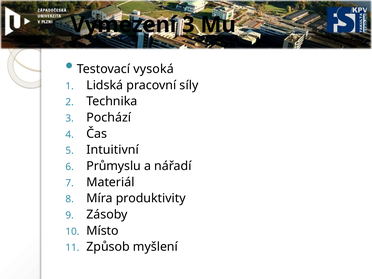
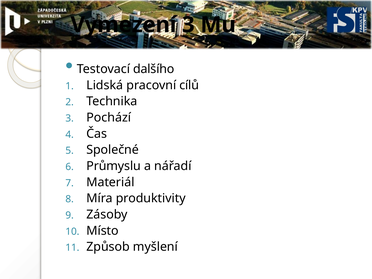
vysoká: vysoká -> dalšího (154, 69)
síly: síly -> cílů (189, 85)
Intuitivní: Intuitivní -> Společné (113, 150)
